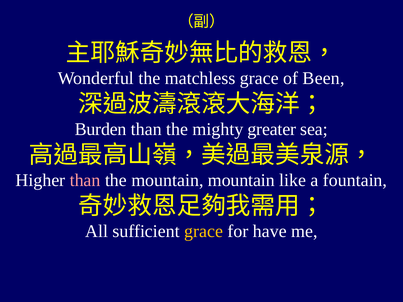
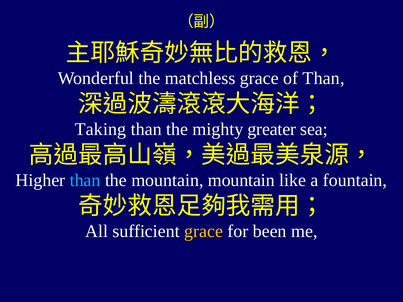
of Been: Been -> Than (324, 78)
Burden: Burden -> Taking (101, 129)
than colour: pink -> light blue (85, 180)
have: have -> been (270, 231)
